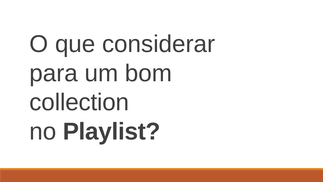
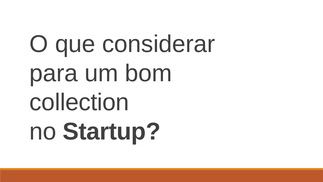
Playlist: Playlist -> Startup (112, 131)
